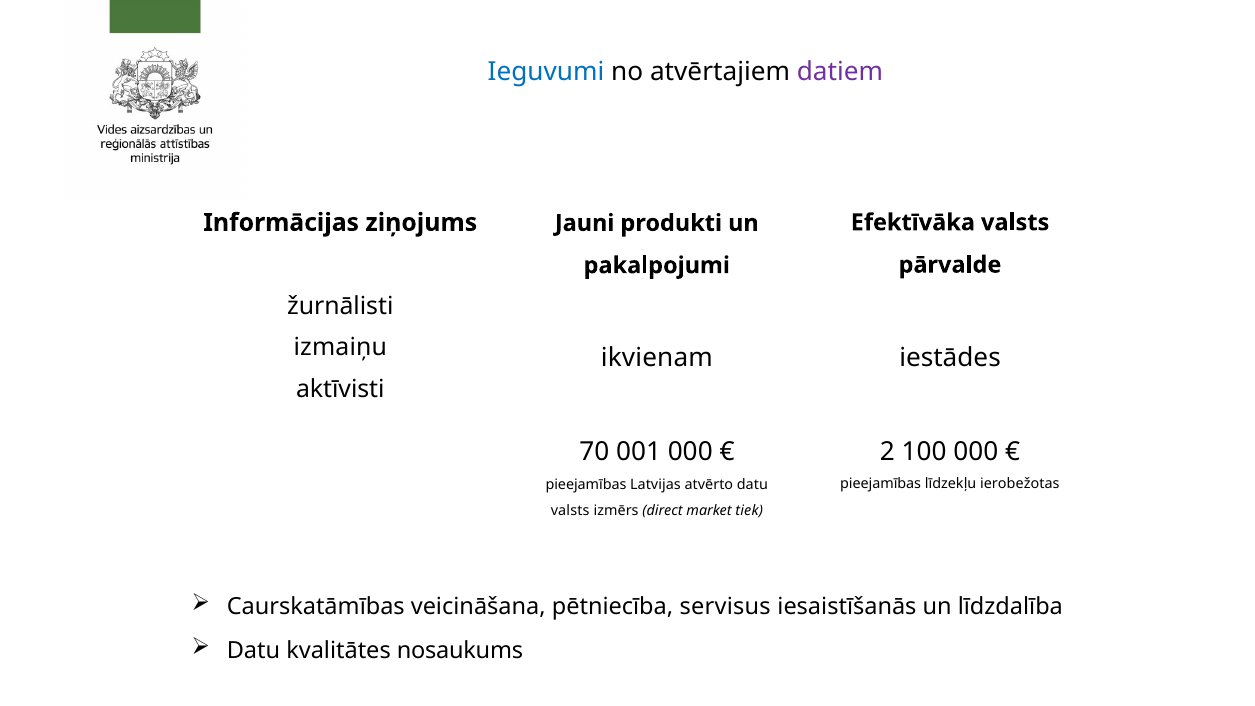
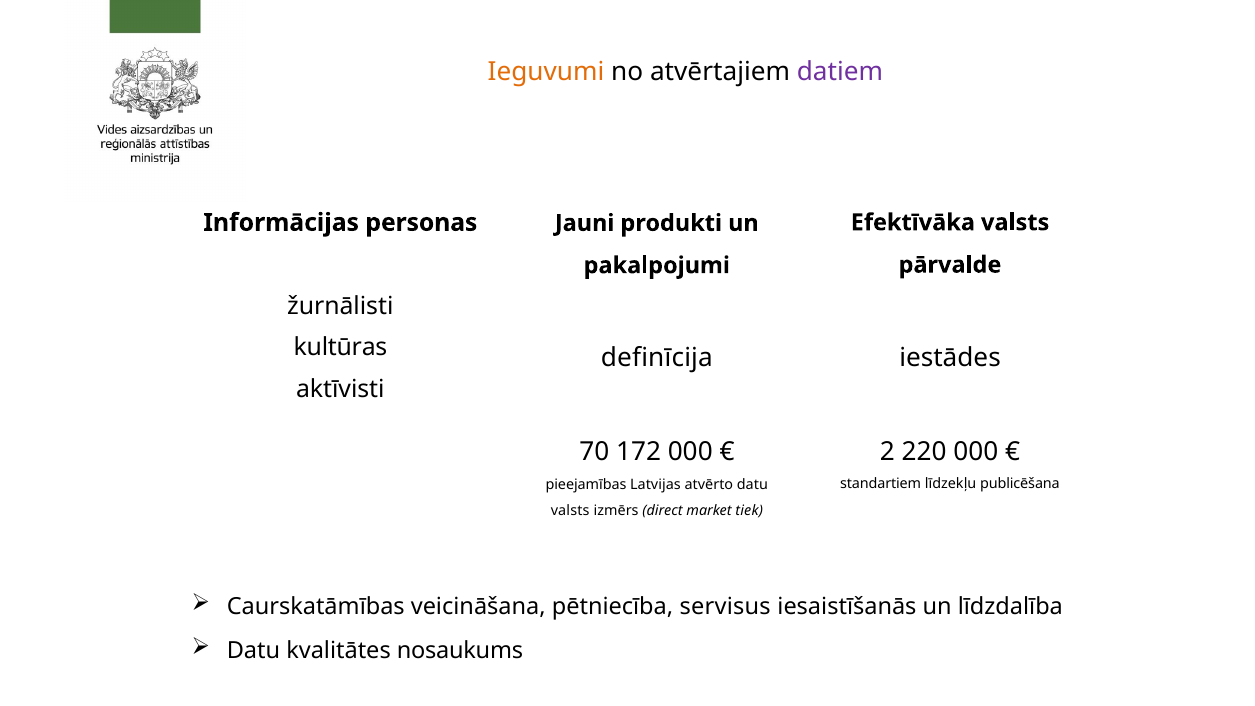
Ieguvumi colour: blue -> orange (546, 72)
ziņojums: ziņojums -> personas (421, 223)
izmaiņu: izmaiņu -> kultūras (341, 348)
ikvienam: ikvienam -> definīcija (657, 358)
100: 100 -> 220 (924, 452)
001: 001 -> 172 (639, 452)
pieejamības: pieejamības -> standartiem (881, 484)
ierobežotas: ierobežotas -> publicēšana (1020, 484)
